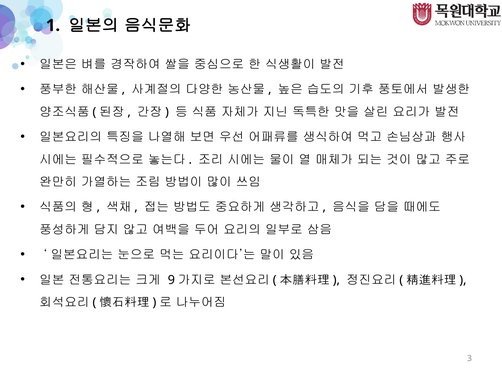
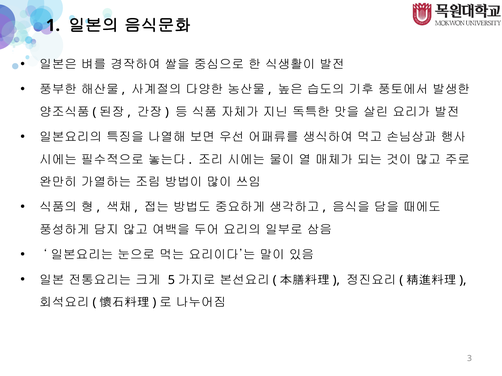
9: 9 -> 5 (171, 280)
